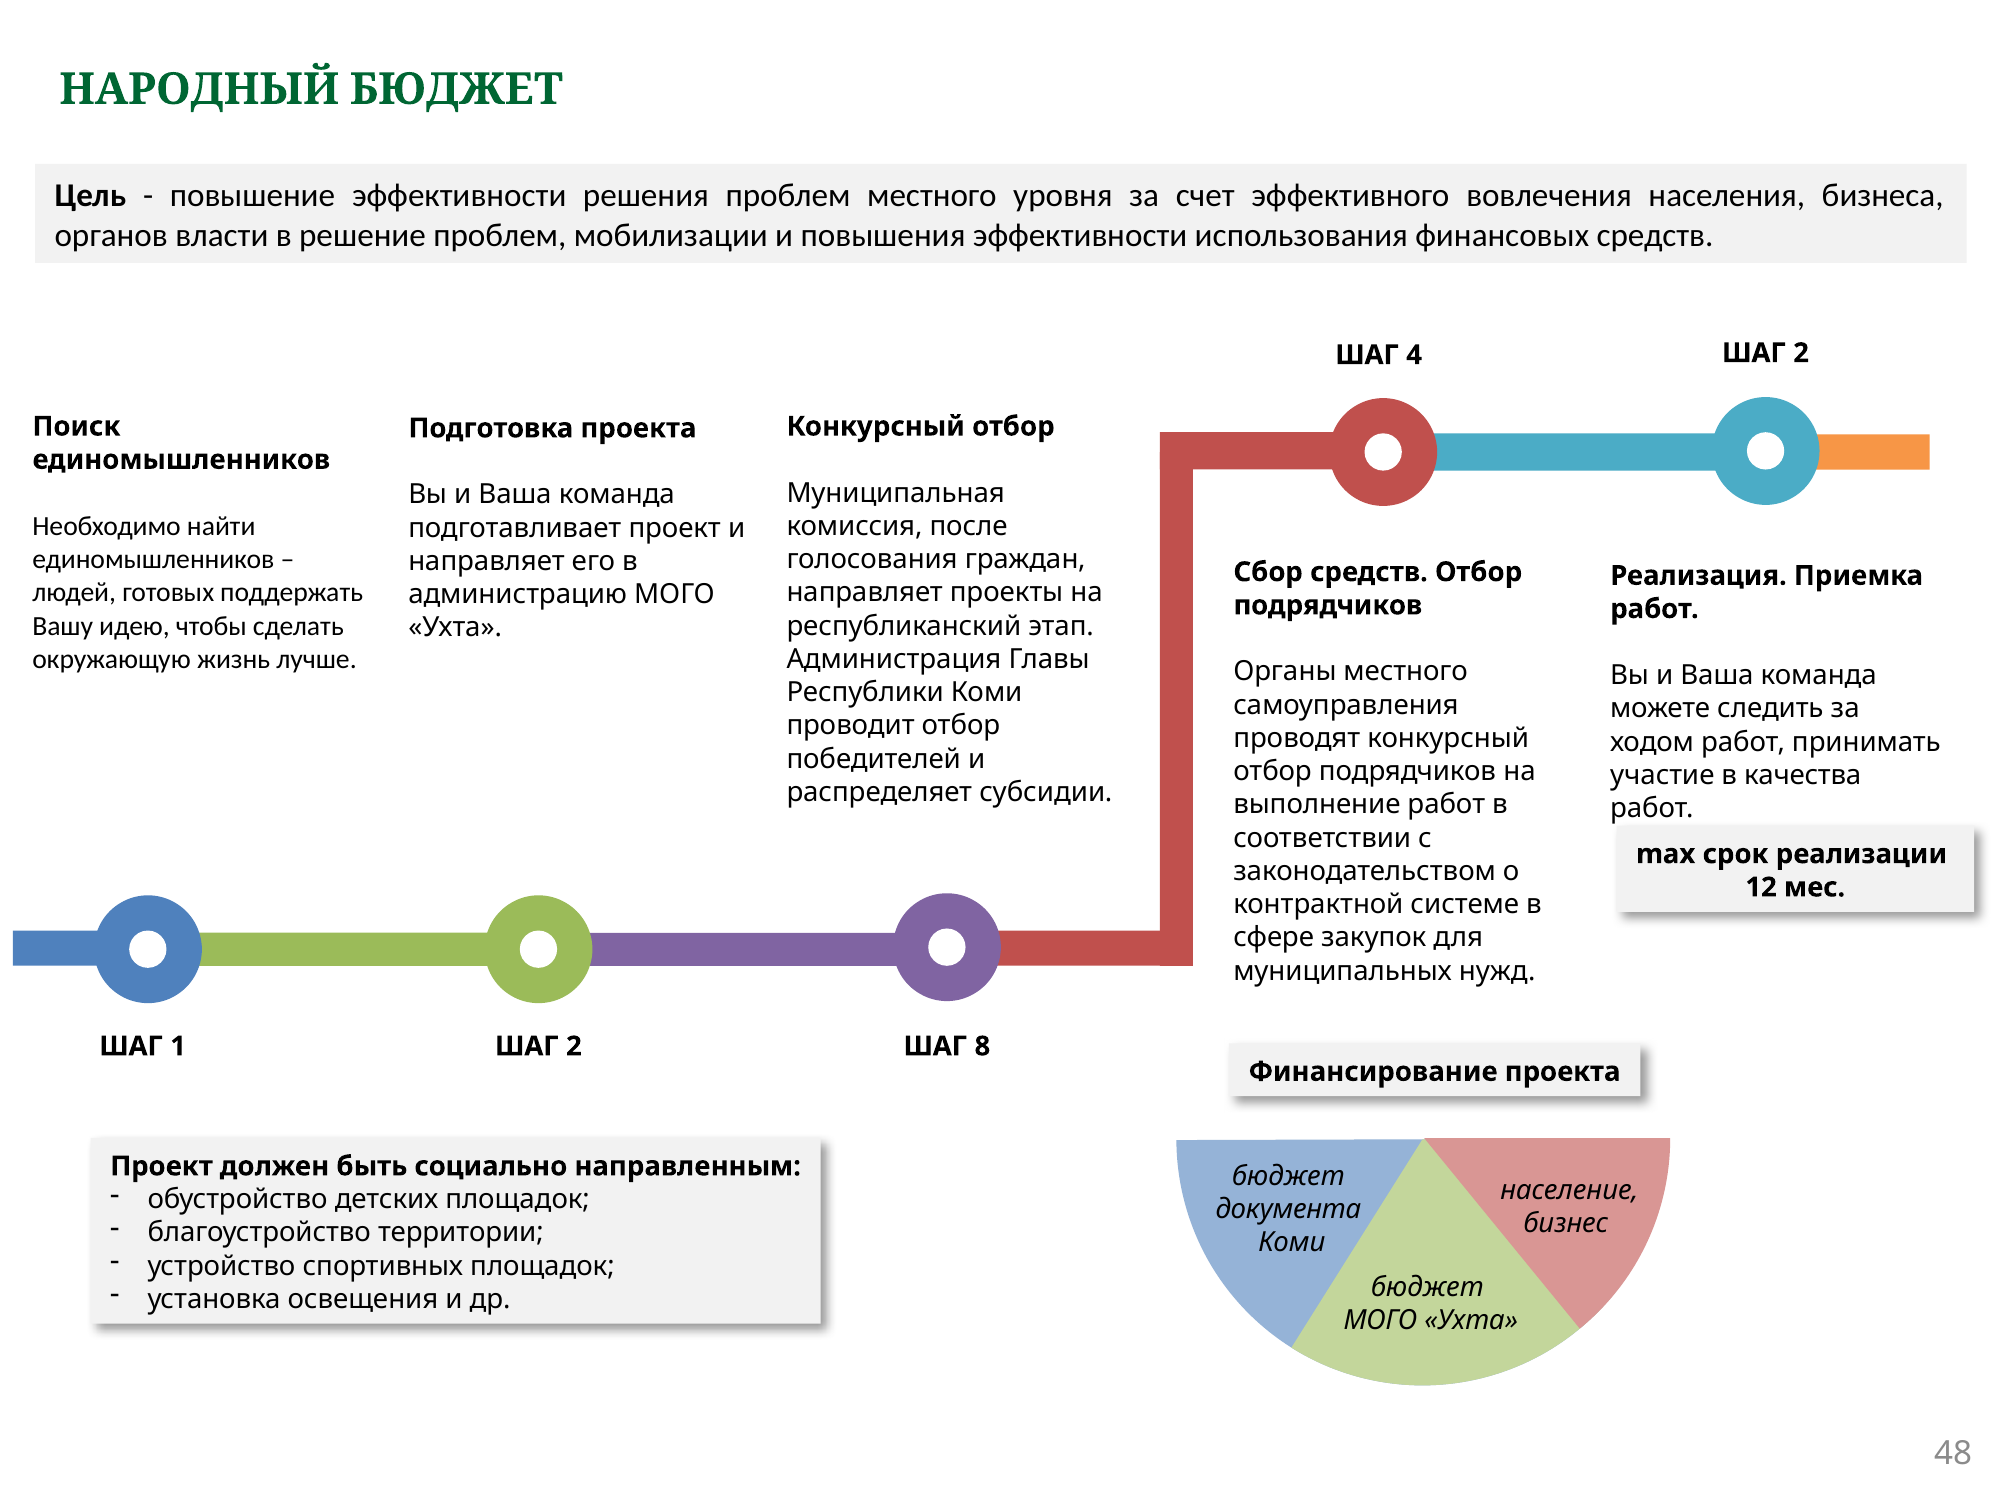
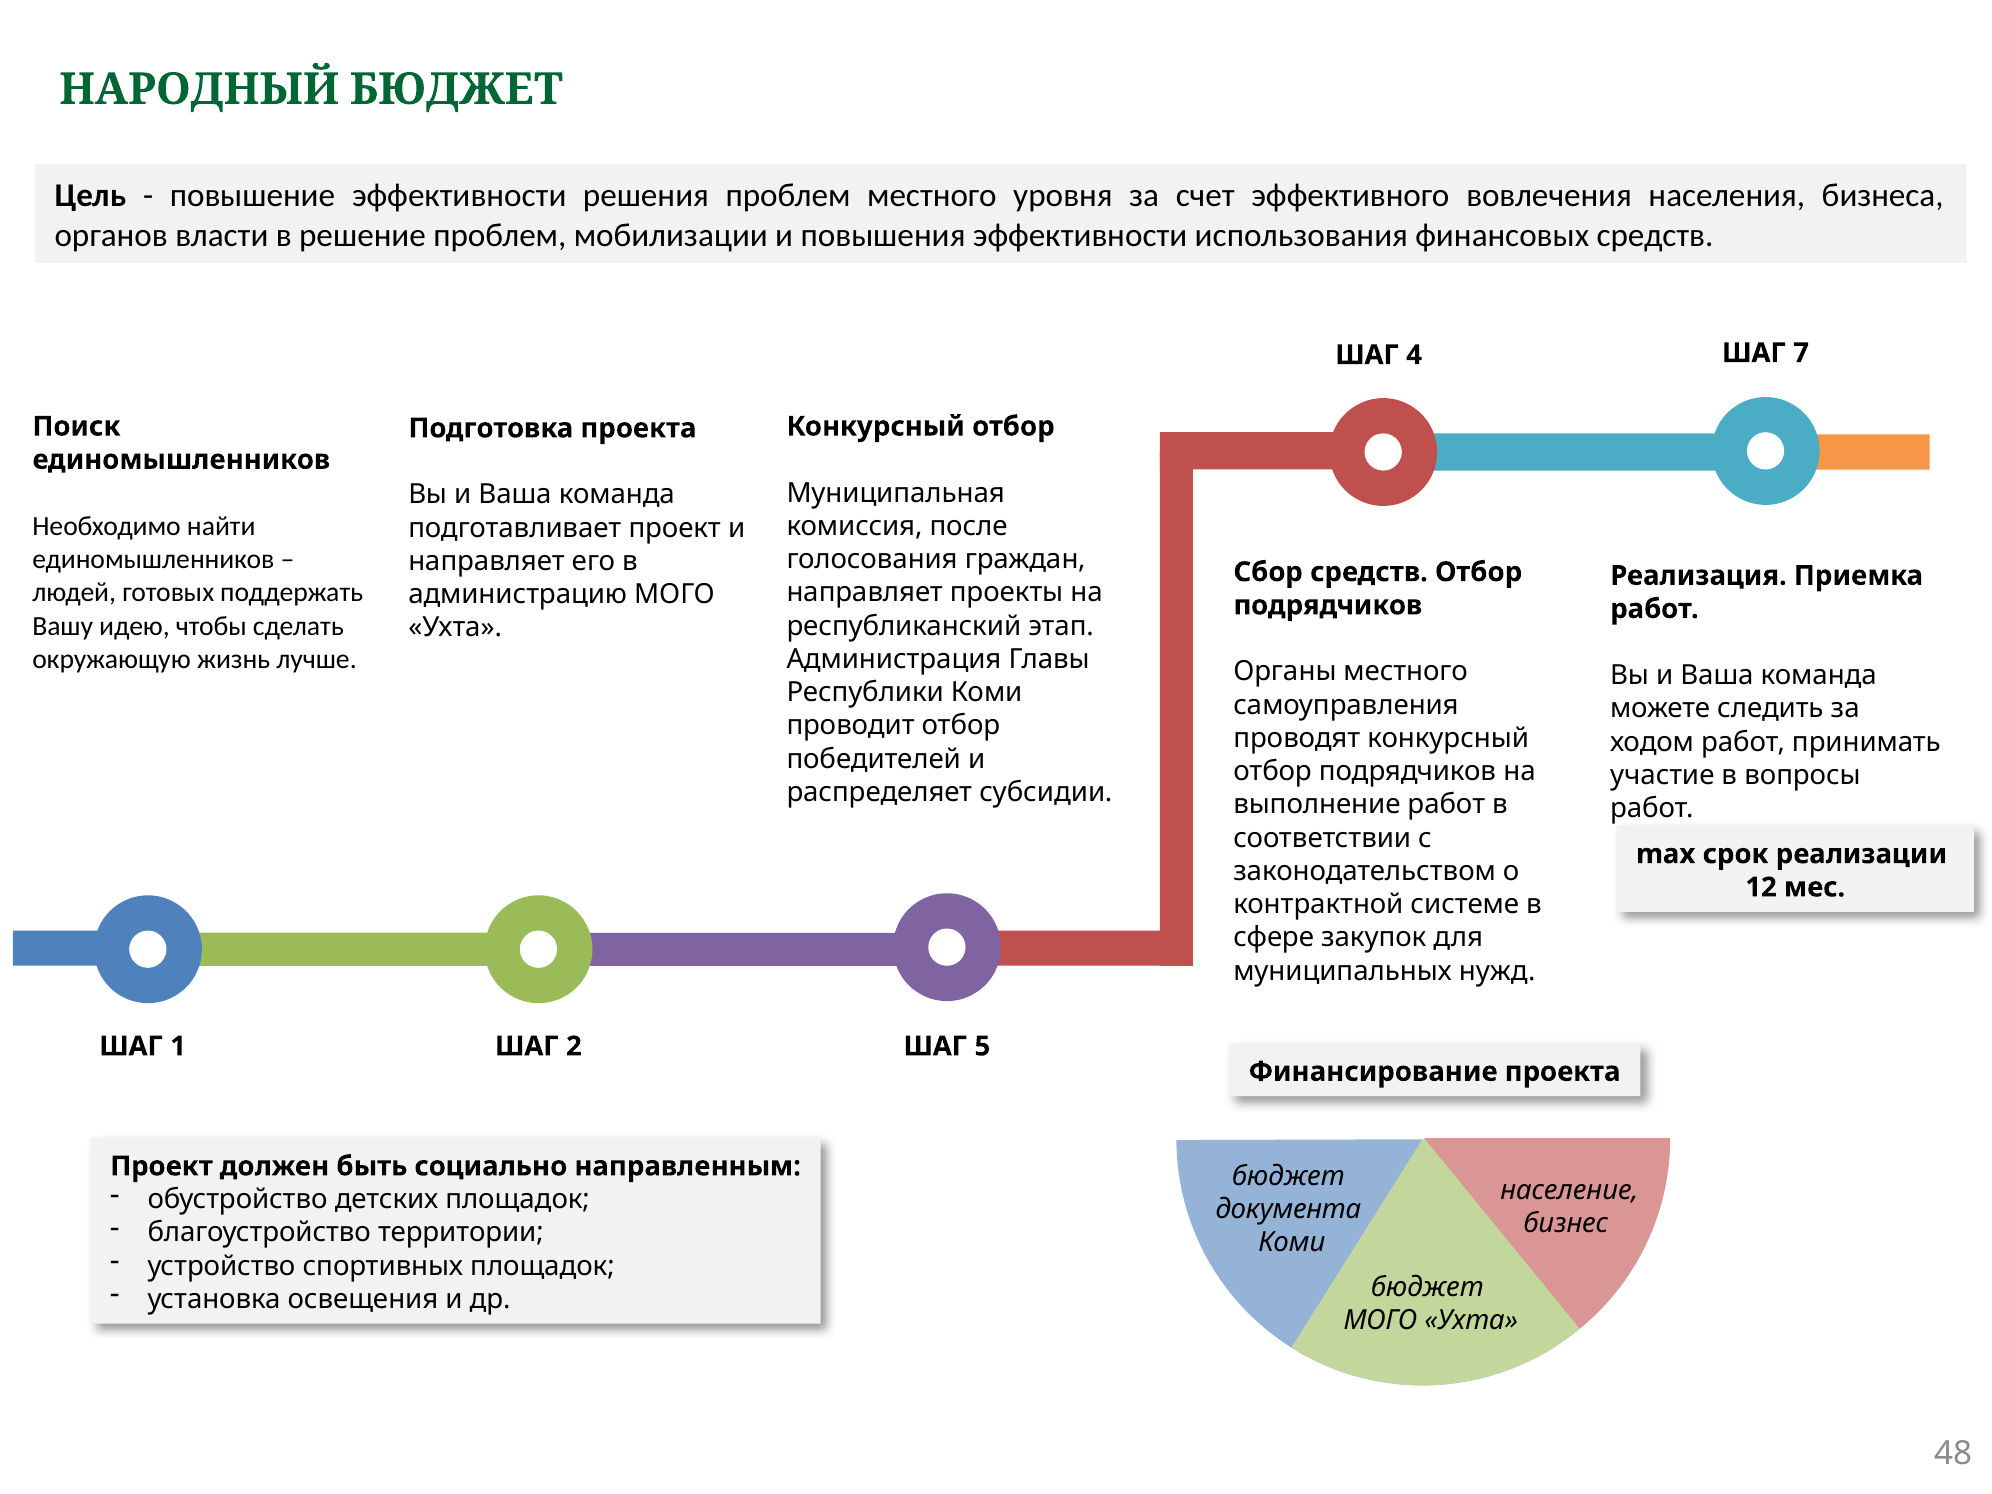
4 ШАГ 2: 2 -> 7 (1801, 353)
качества: качества -> вопросы (1803, 775)
8: 8 -> 5 (982, 1046)
